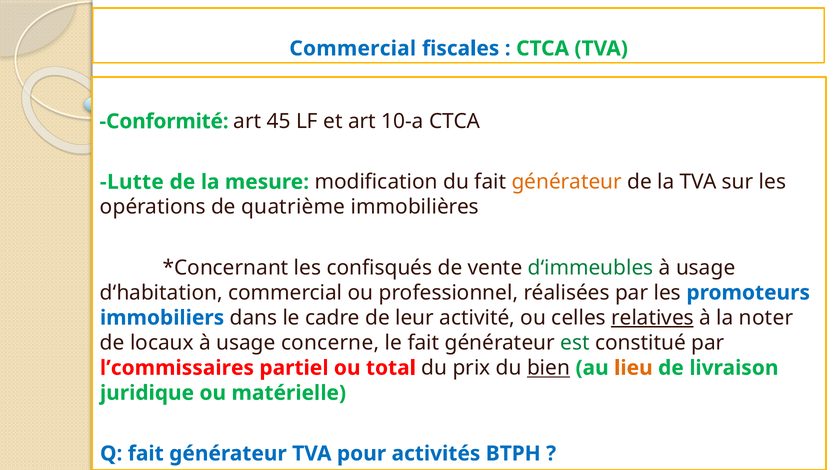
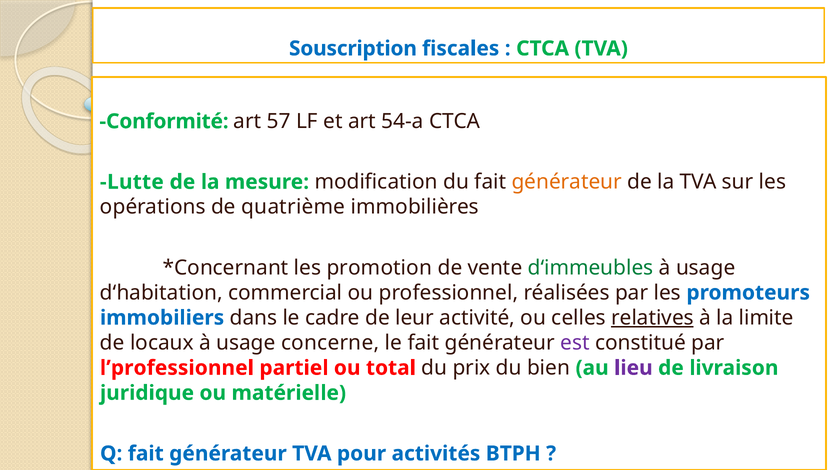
Commercial: Commercial -> Souscription (353, 49)
45: 45 -> 57 (279, 121)
10-a: 10-a -> 54-a (403, 121)
confisqués: confisqués -> promotion (379, 268)
noter: noter -> limite (766, 318)
est colour: green -> purple (575, 343)
l’commissaires: l’commissaires -> l’professionnel (177, 368)
bien underline: present -> none (549, 368)
lieu colour: orange -> purple (633, 368)
